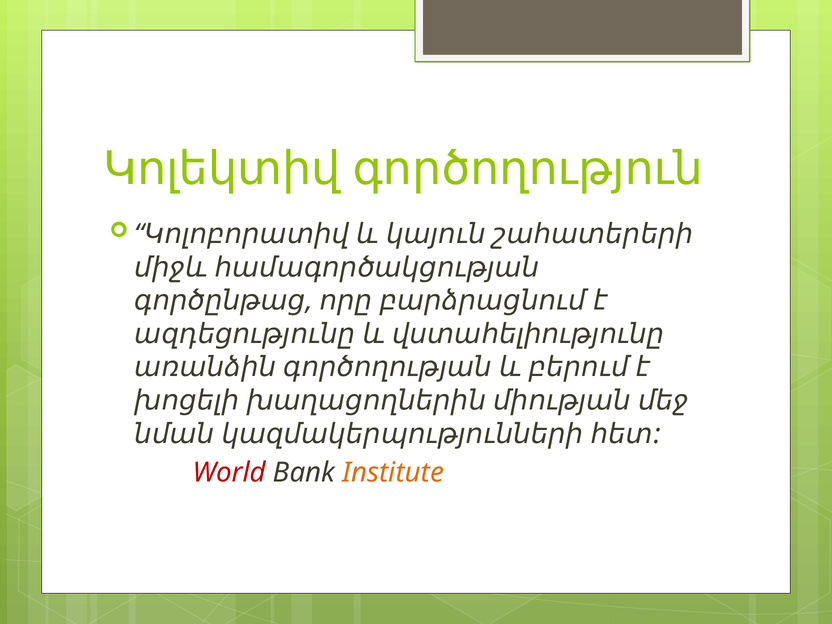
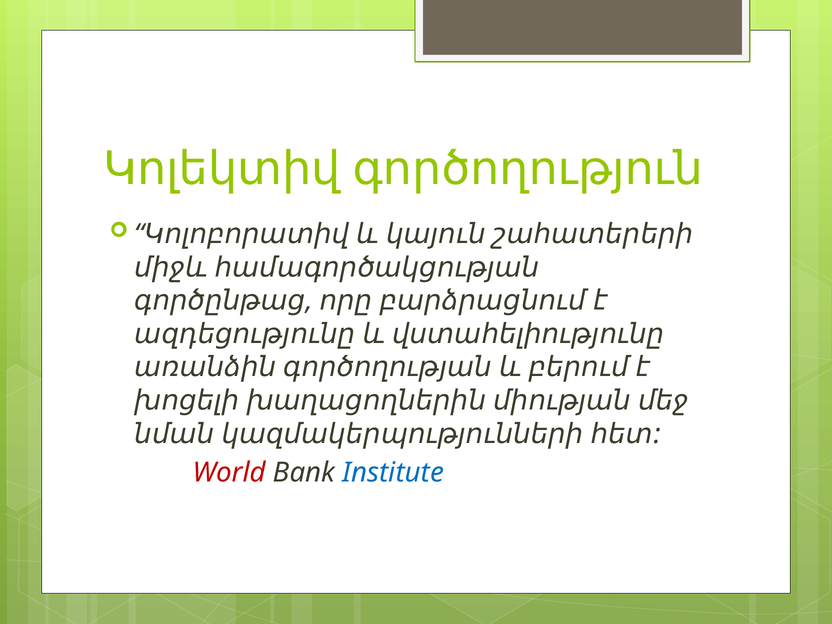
Institute colour: orange -> blue (393, 473)
